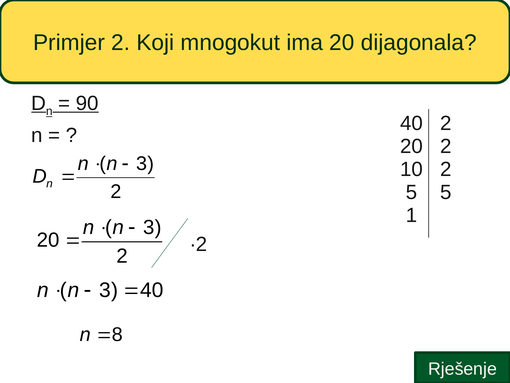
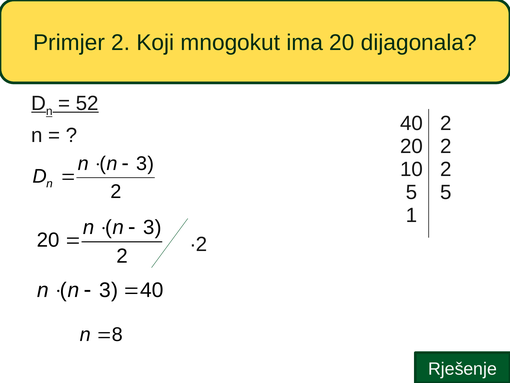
90: 90 -> 52 (87, 103)
